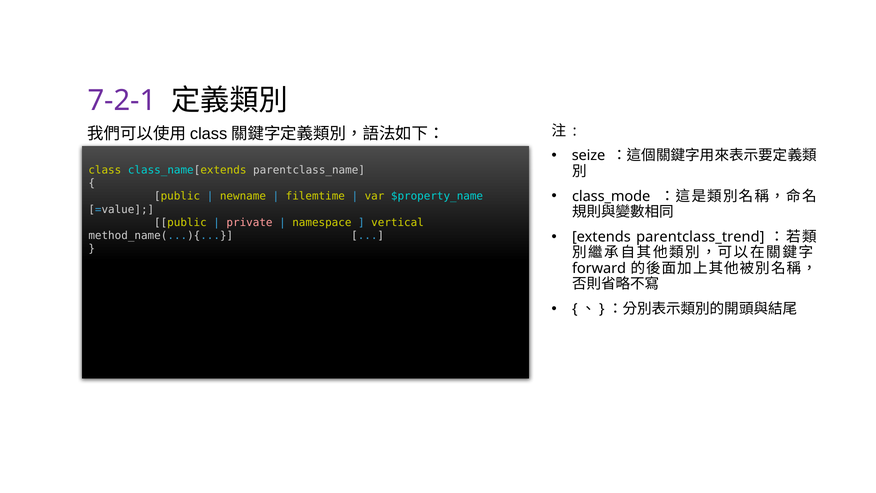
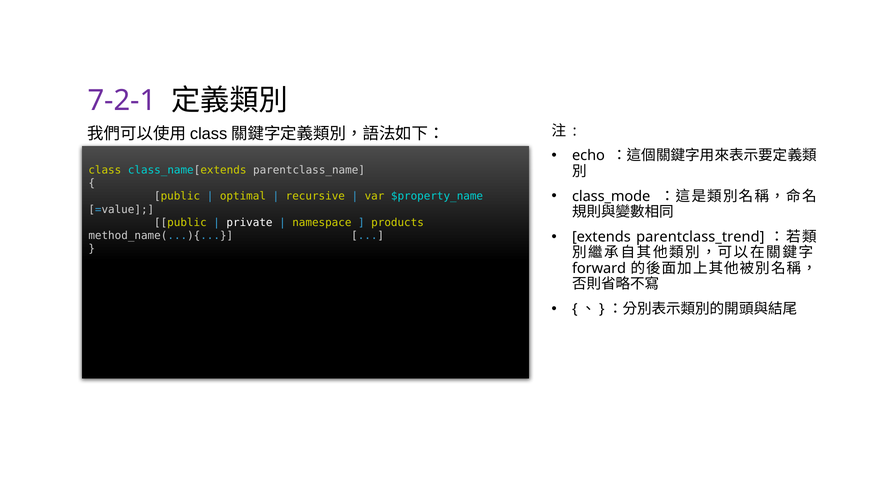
seize: seize -> echo (588, 156)
newname: newname -> optimal (243, 196)
filemtime: filemtime -> recursive (315, 196)
private colour: pink -> white (250, 222)
vertical: vertical -> products (398, 222)
